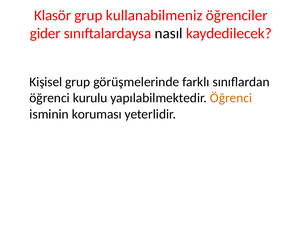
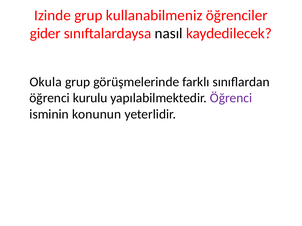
Klasör: Klasör -> Izinde (53, 15)
Kişisel: Kişisel -> Okula (46, 82)
Öğrenci colour: orange -> purple (231, 98)
koruması: koruması -> konunun (97, 114)
